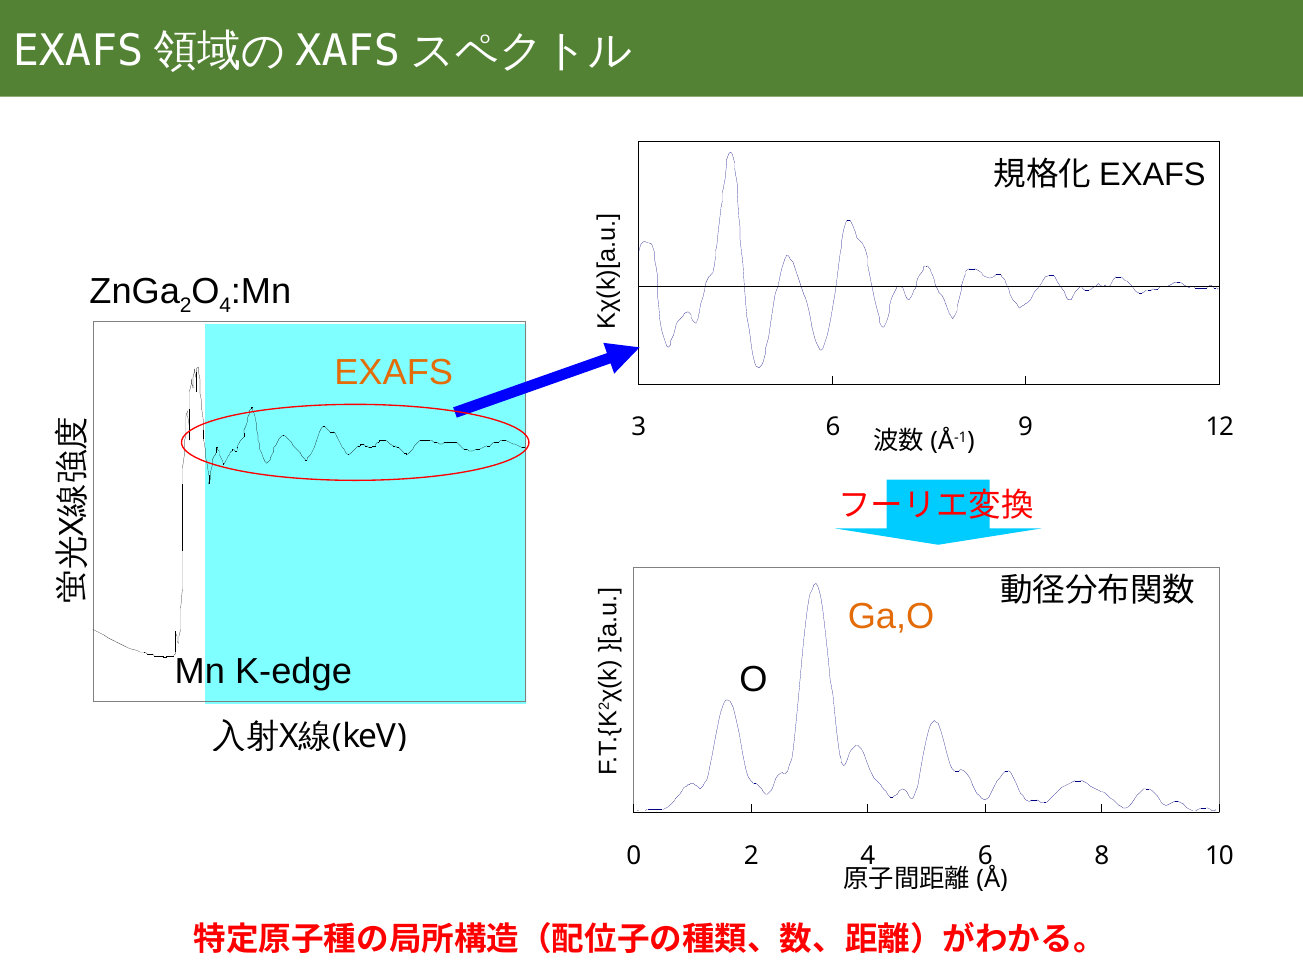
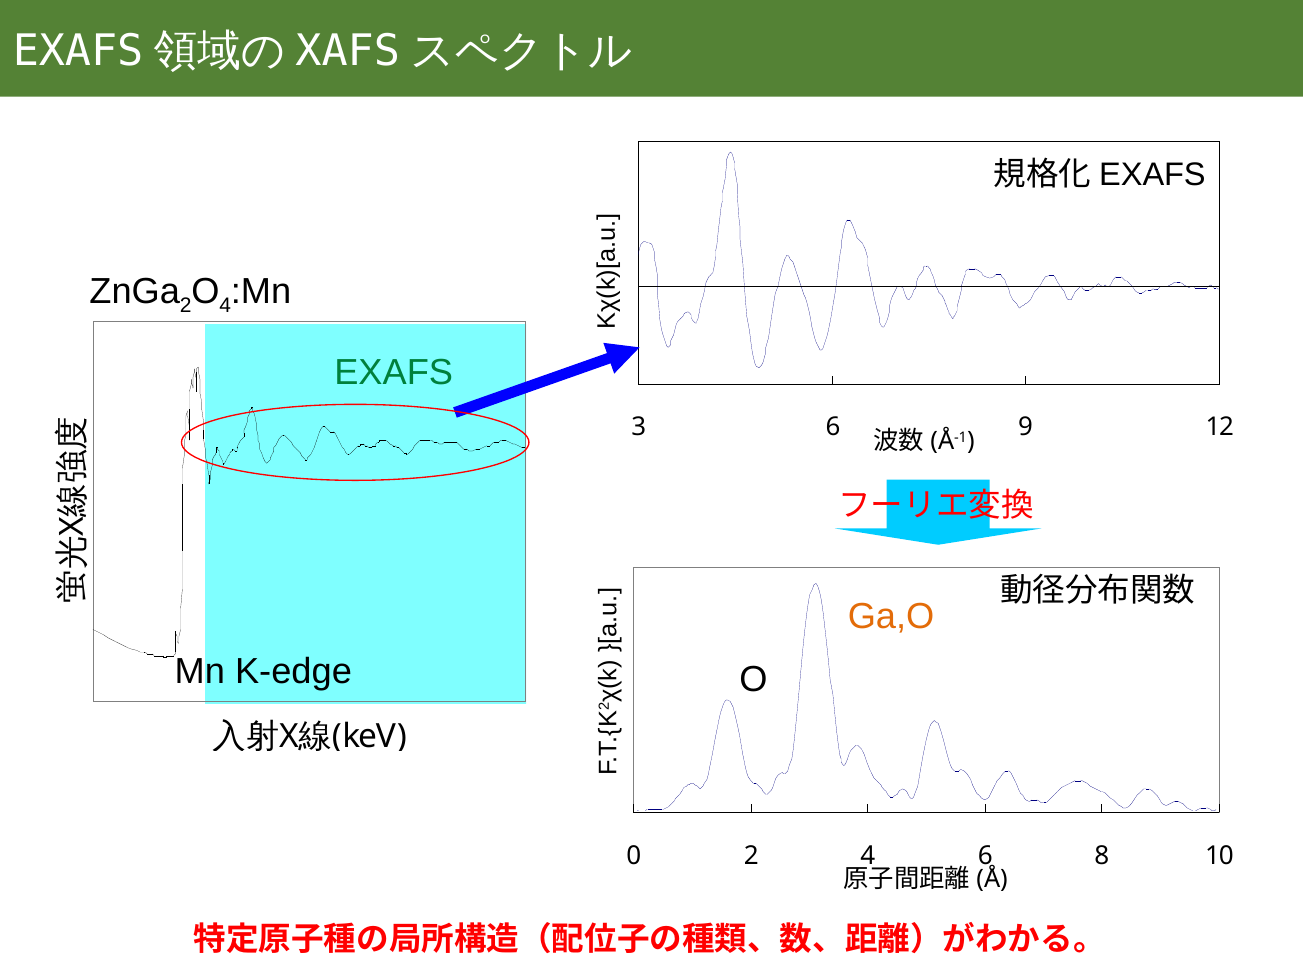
EXAFS colour: orange -> green (394, 373)
